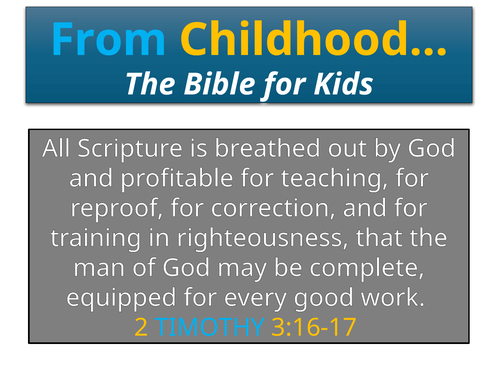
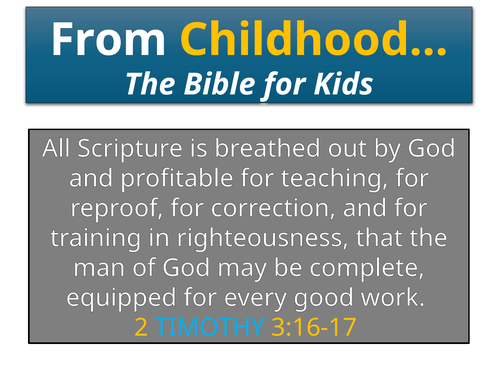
From colour: light blue -> white (108, 40)
